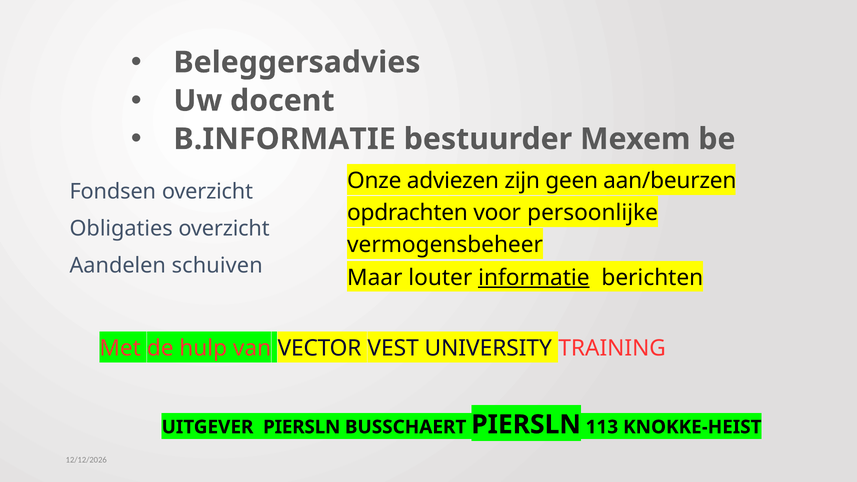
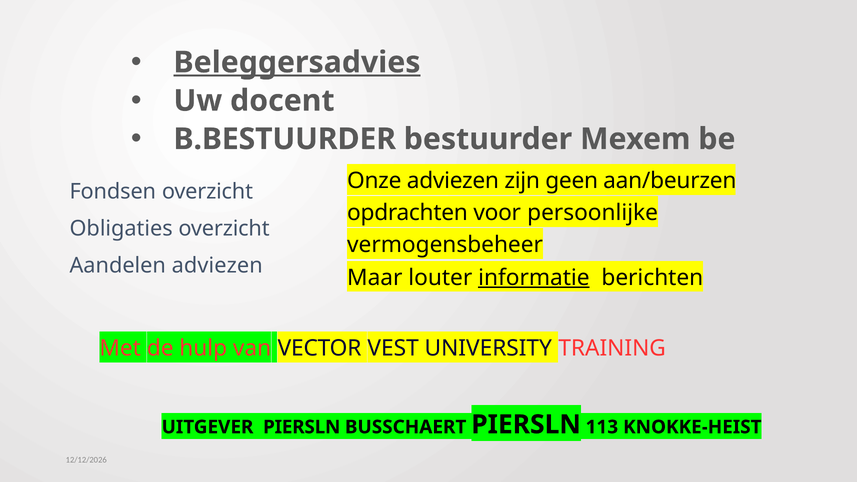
Beleggersadvies underline: none -> present (297, 62)
B.INFORMATIE: B.INFORMATIE -> B.BESTUURDER (285, 139)
Aandelen schuiven: schuiven -> adviezen (217, 266)
